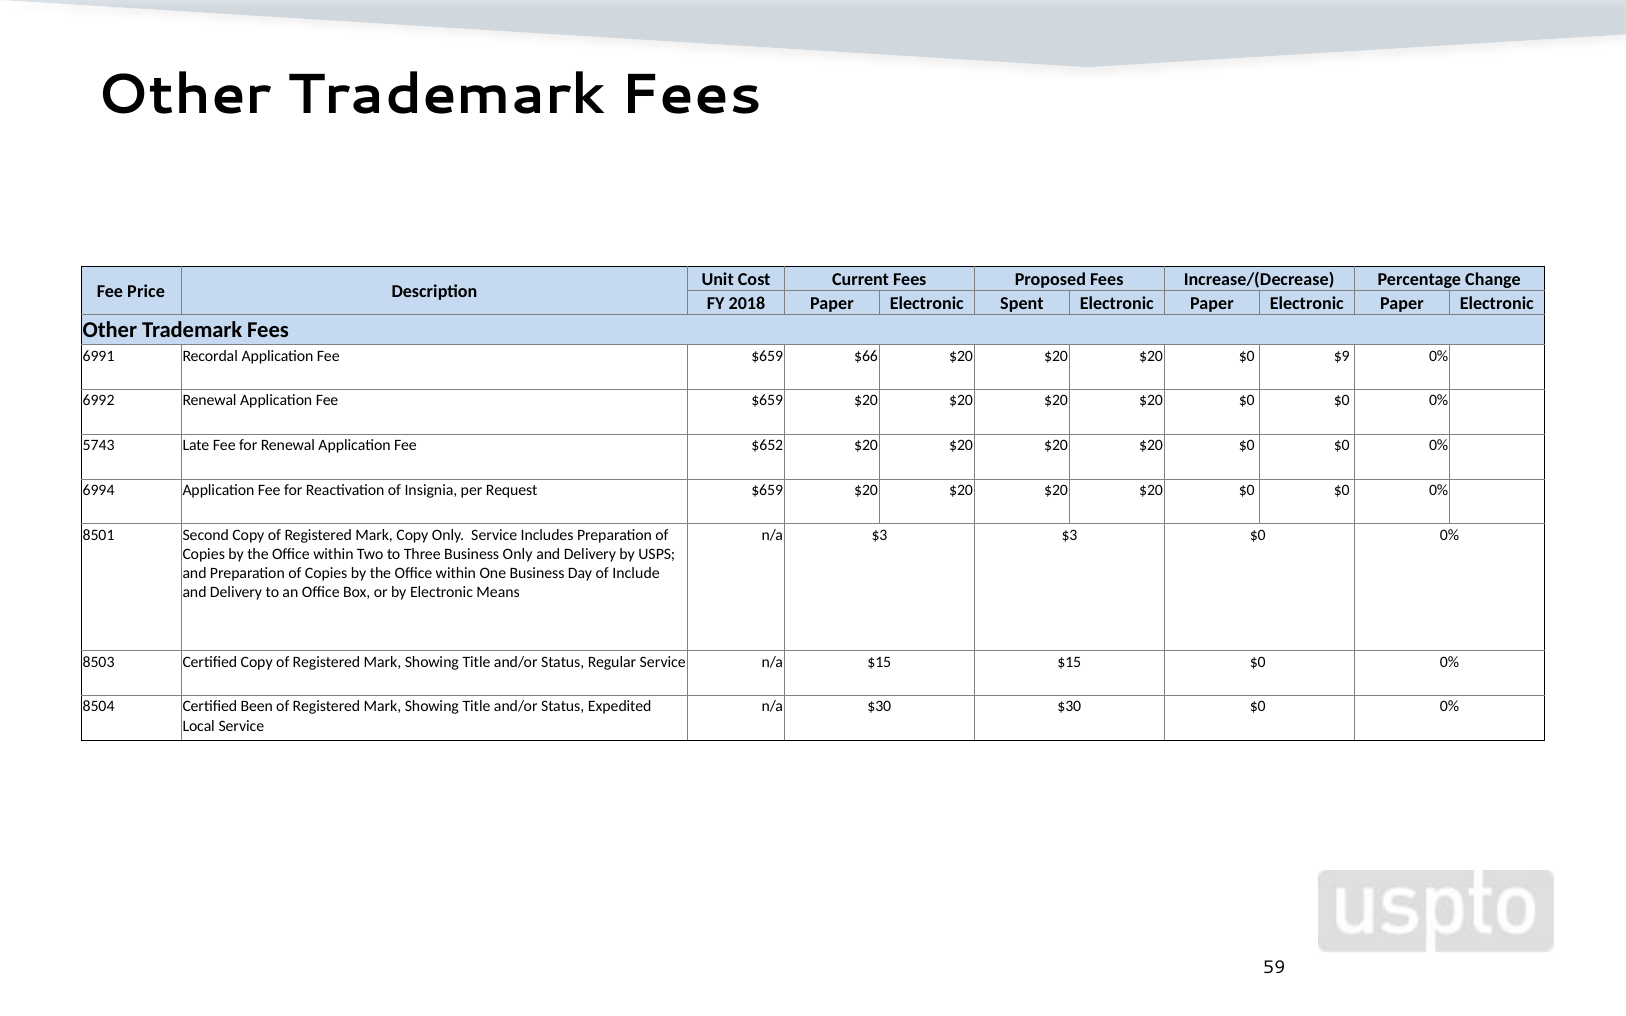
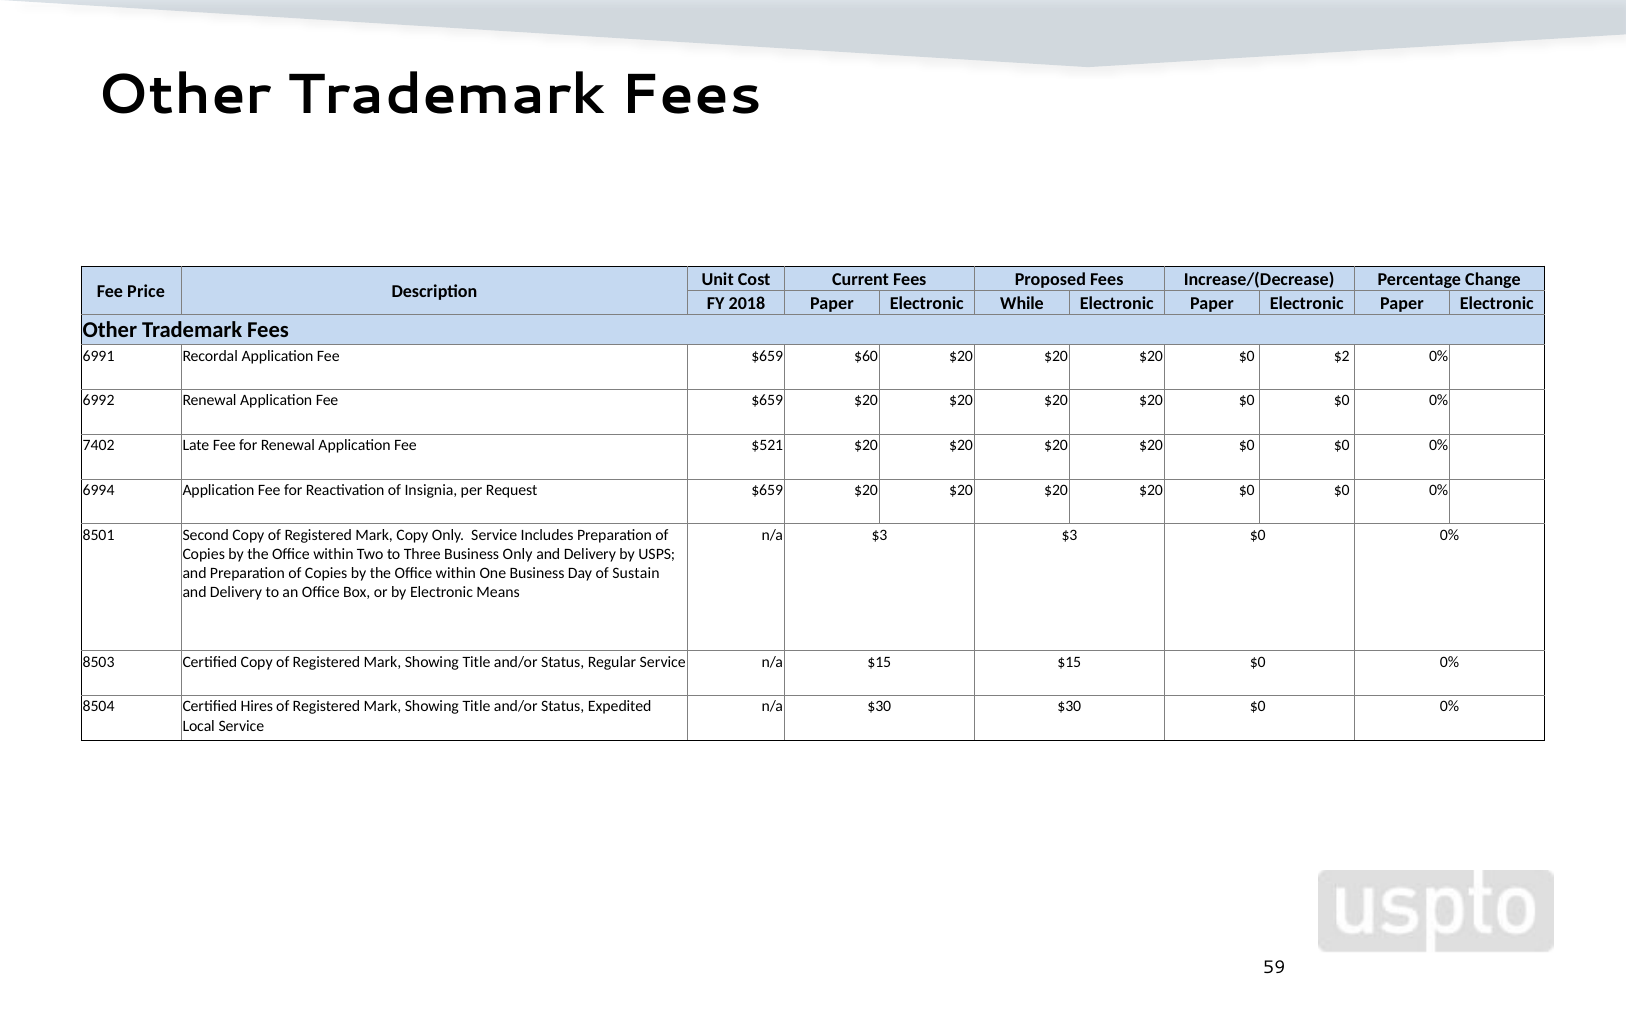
Spent: Spent -> While (1022, 304)
$66: $66 -> $60 (866, 356)
$9: $9 -> $2 (1342, 356)
5743: 5743 -> 7402 (99, 446)
$652: $652 -> $521 (767, 446)
Include: Include -> Sustain (636, 574)
Been: Been -> Hires (257, 707)
